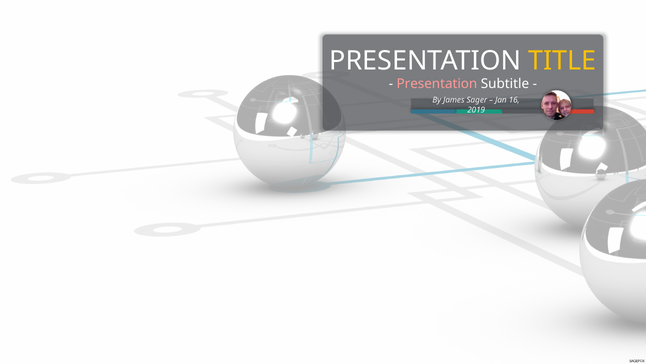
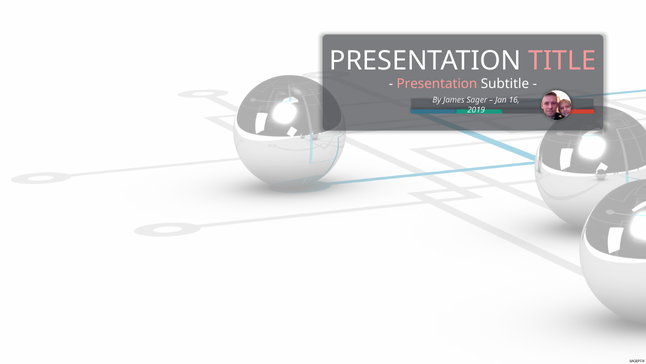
TITLE colour: yellow -> pink (562, 61)
